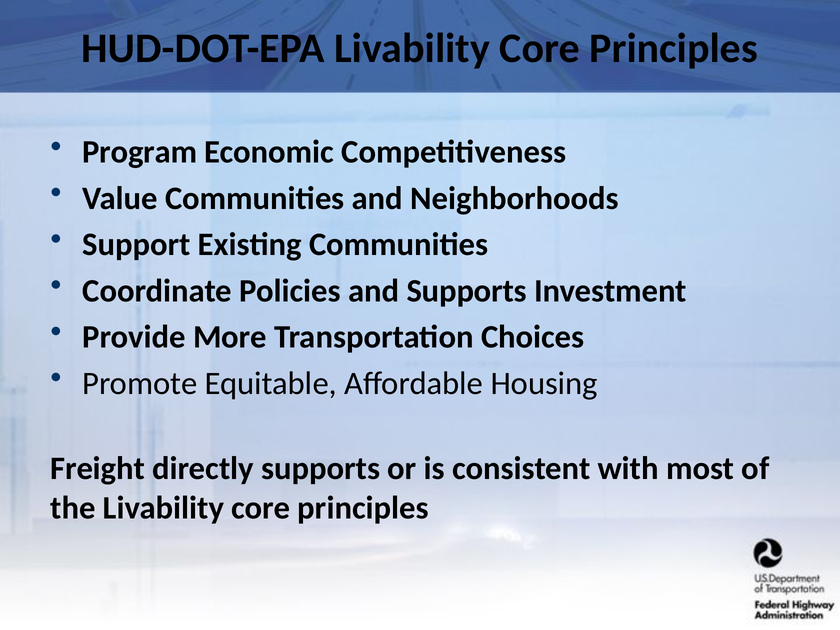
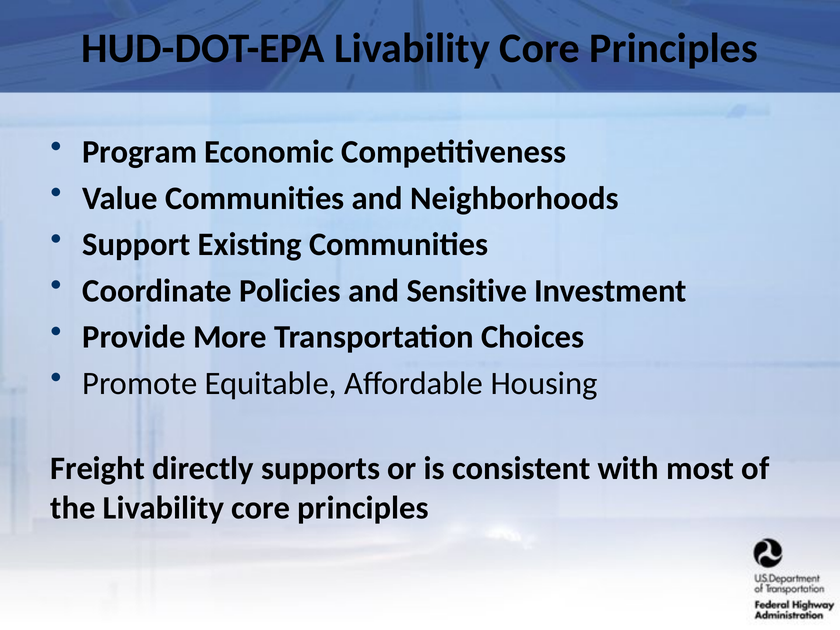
and Supports: Supports -> Sensitive (467, 291)
